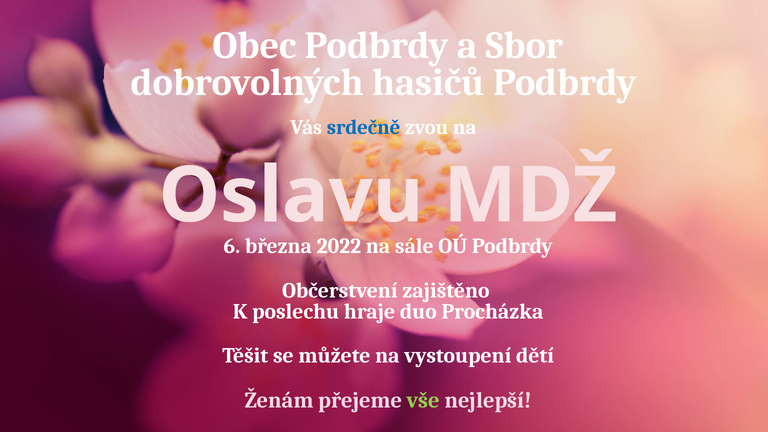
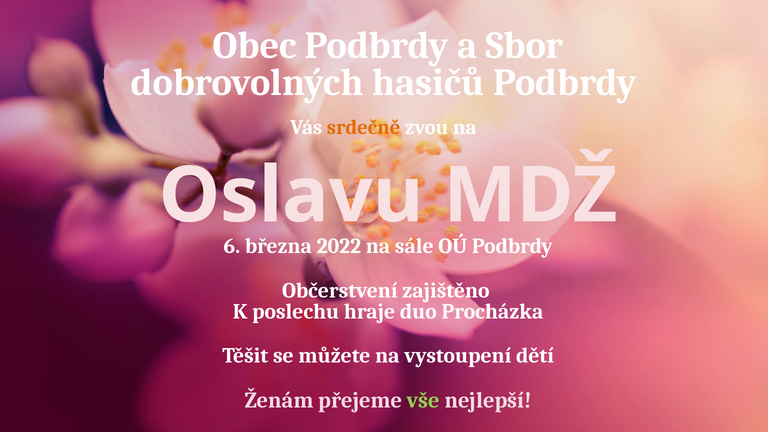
srdečně colour: blue -> orange (364, 128)
